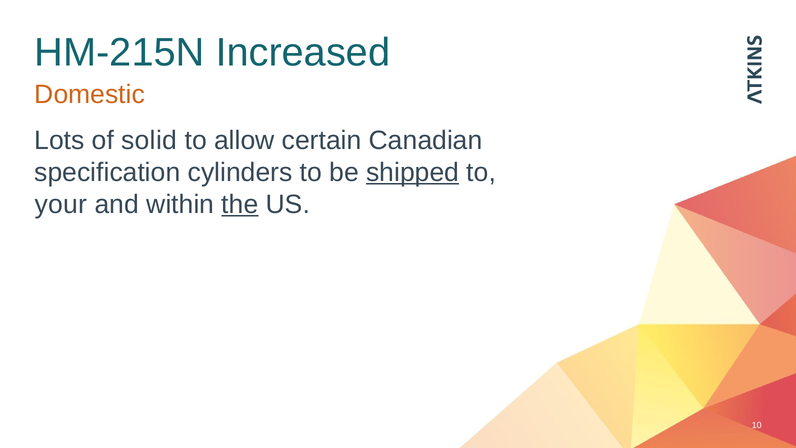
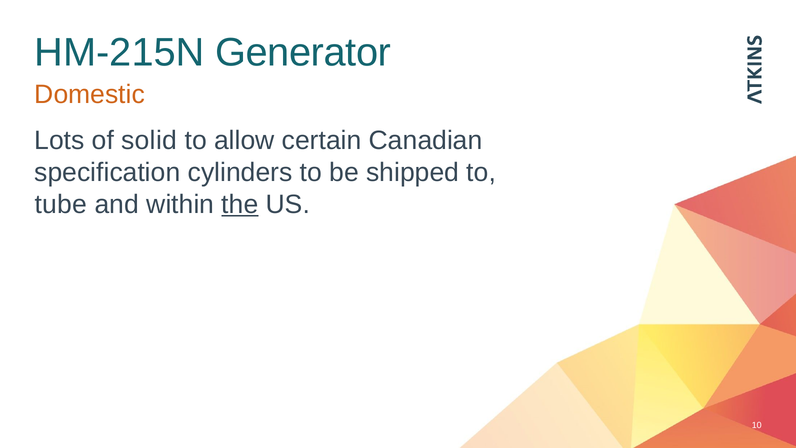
Increased: Increased -> Generator (303, 52)
shipped underline: present -> none (413, 172)
your: your -> tube (61, 204)
